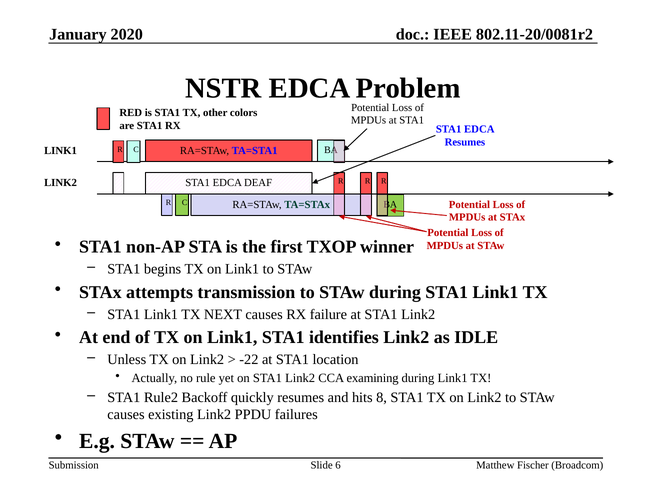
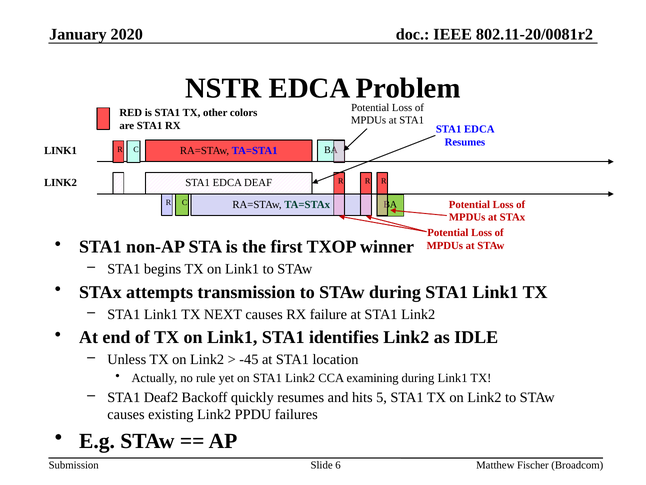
-22: -22 -> -45 (249, 359)
Rule2: Rule2 -> Deaf2 (161, 397)
8: 8 -> 5 (382, 397)
